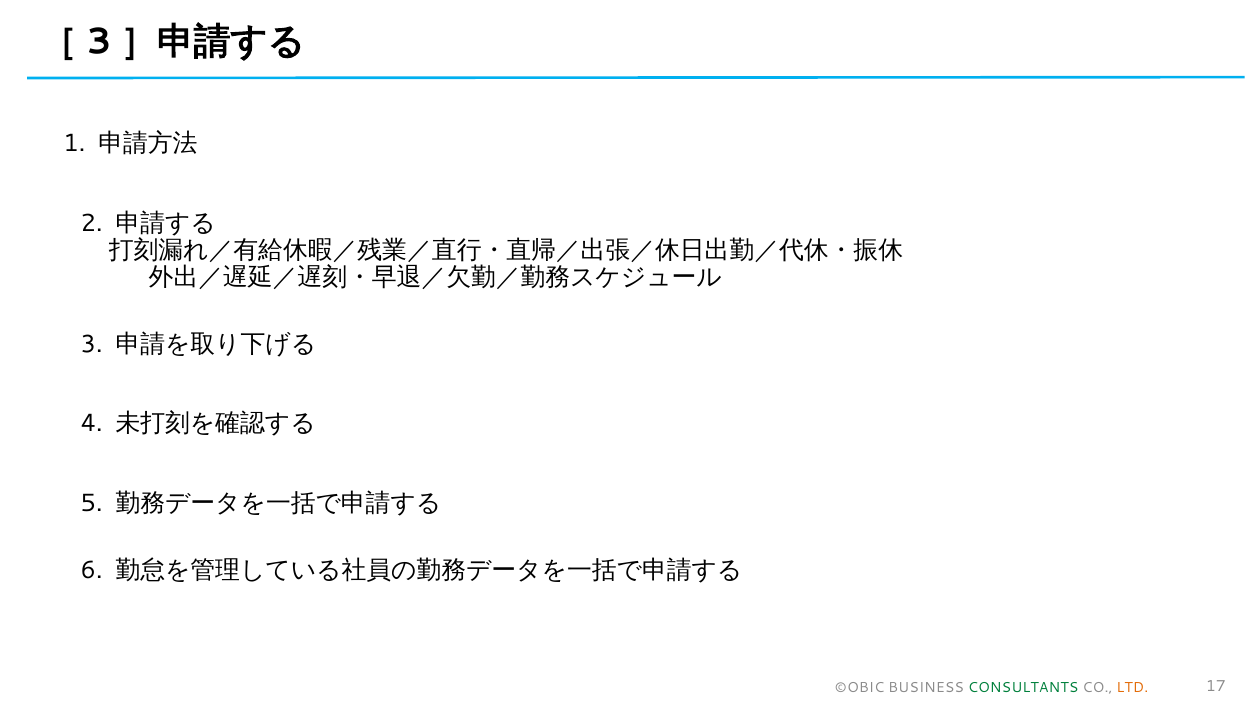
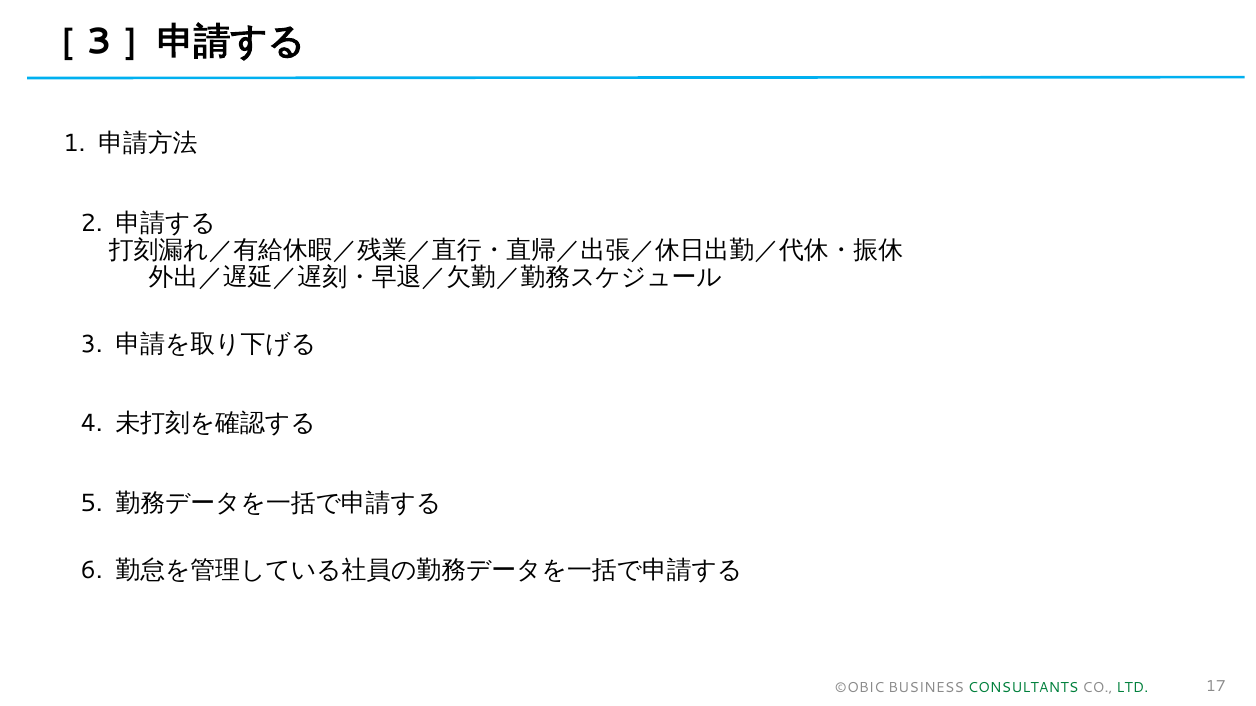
LTD colour: orange -> green (1132, 689)
